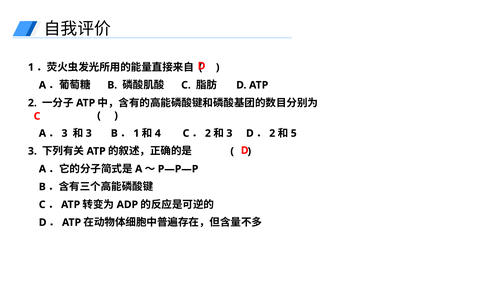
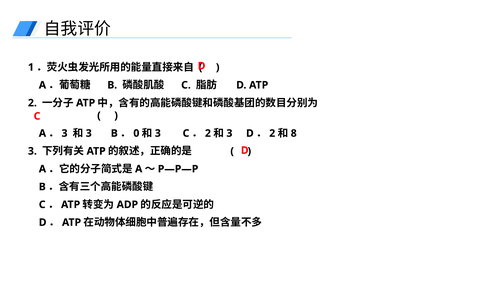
1: 1 -> 0 (136, 133)
4: 4 -> 3 (158, 133)
5: 5 -> 8 (294, 133)
